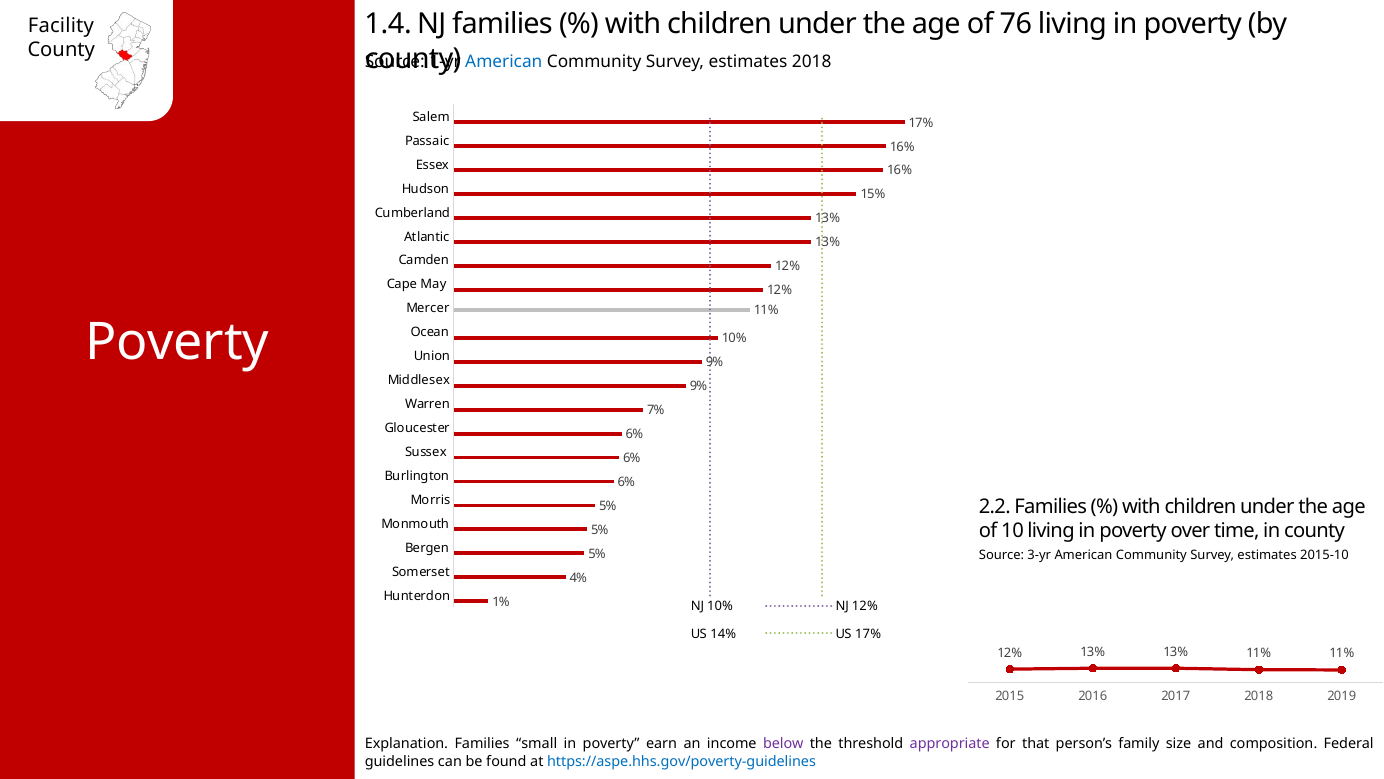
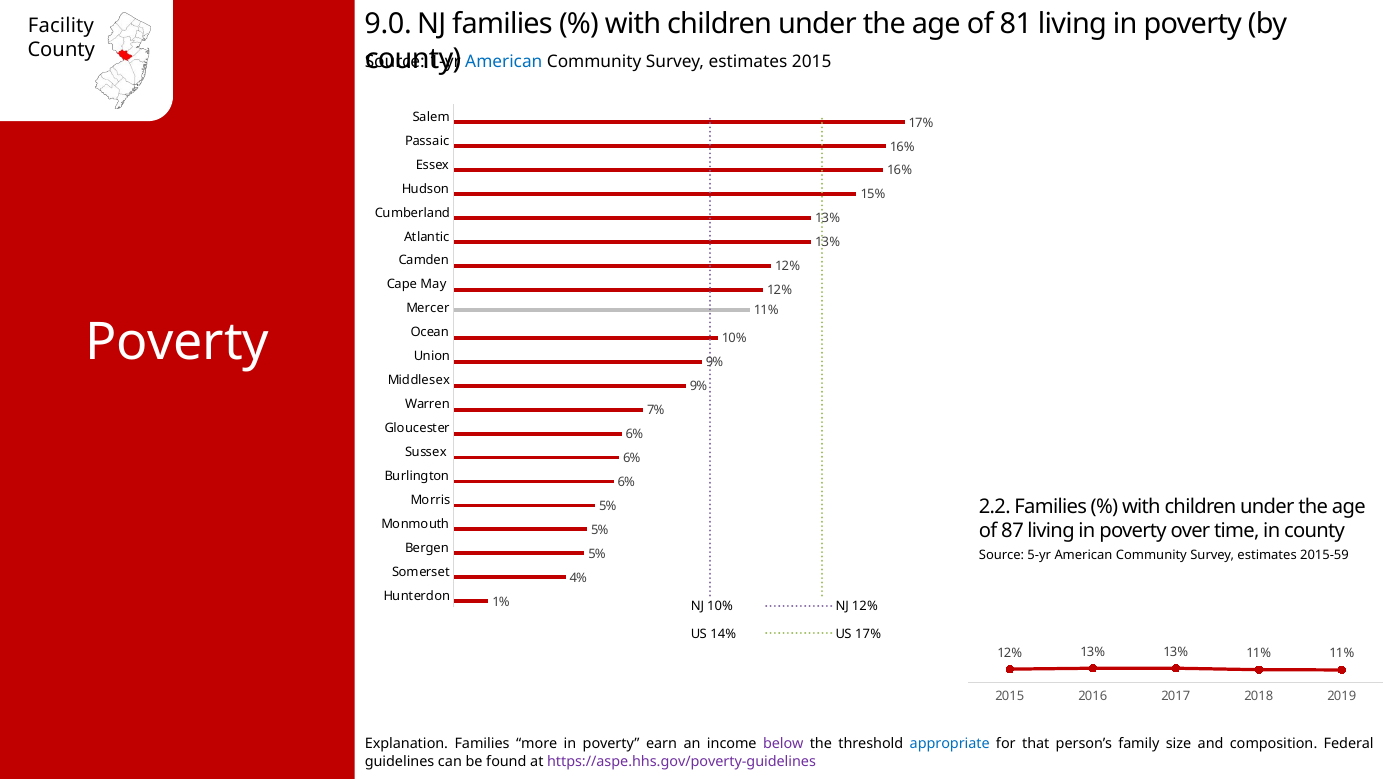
1.4: 1.4 -> 9.0 (388, 24)
76: 76 -> 81 (1016, 24)
estimates 2018: 2018 -> 2015 (812, 61)
10: 10 -> 87 (1013, 531)
3-yr: 3-yr -> 5-yr (1039, 555)
2015-10: 2015-10 -> 2015-59 (1324, 555)
small: small -> more (537, 744)
appropriate colour: purple -> blue (950, 744)
https://aspe.hhs.gov/poverty-guidelines colour: blue -> purple (682, 761)
